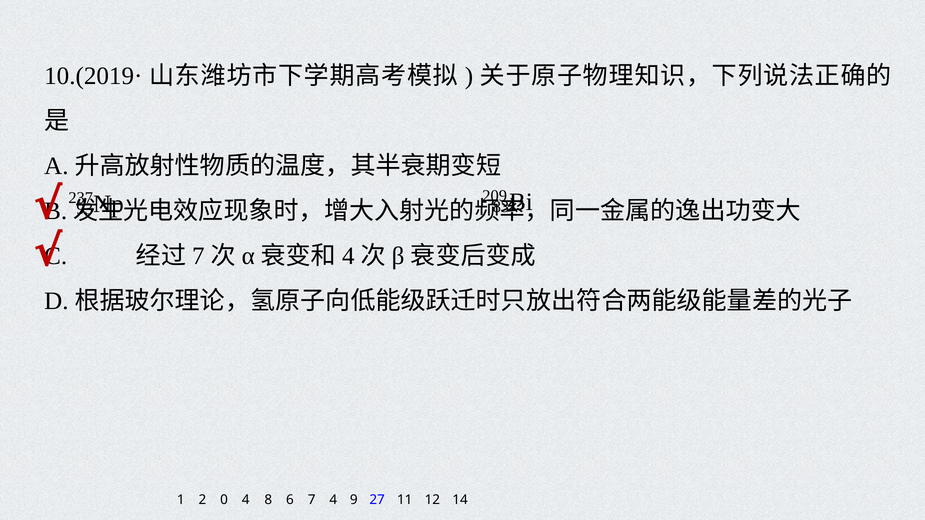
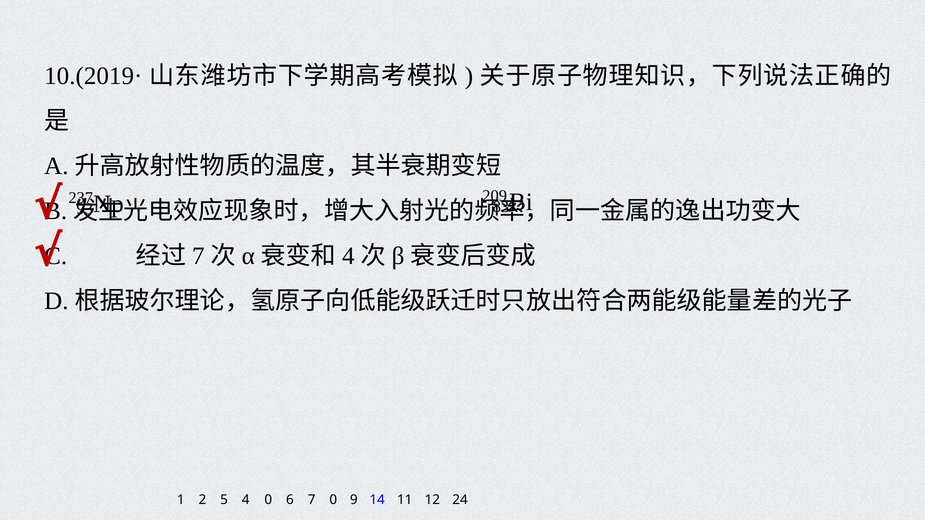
0: 0 -> 5 (224, 500)
4 8: 8 -> 0 (268, 500)
7 4: 4 -> 0 (333, 500)
27: 27 -> 14 (377, 500)
14: 14 -> 24 (460, 500)
